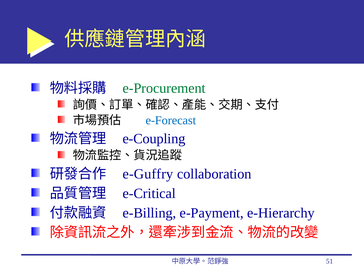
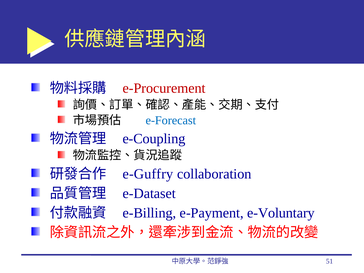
e-Procurement colour: green -> red (164, 88)
e-Critical: e-Critical -> e-Dataset (149, 193)
e-Hierarchy: e-Hierarchy -> e-Voluntary (281, 213)
